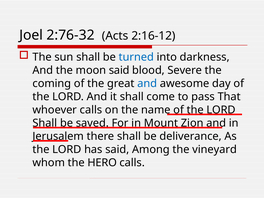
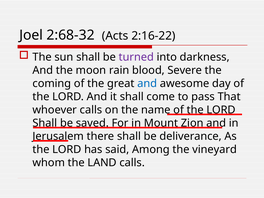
2:76-32: 2:76-32 -> 2:68-32 (71, 35)
2:16-12: 2:16-12 -> 2:16-22 (153, 36)
turned colour: blue -> purple (136, 57)
moon said: said -> rain (119, 70)
HERO: HERO -> LAND (102, 163)
